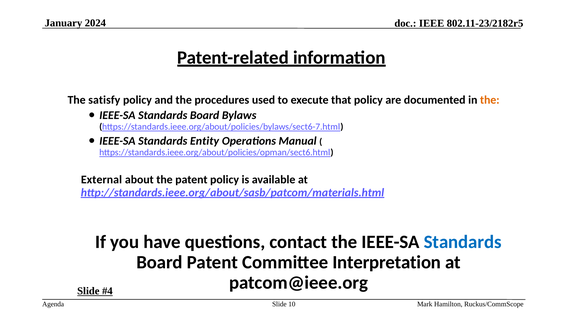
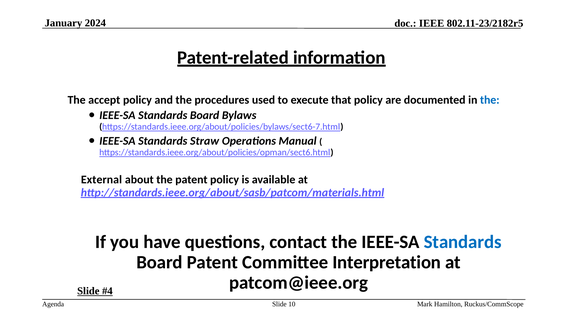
satisfy: satisfy -> accept (104, 100)
the colour: orange -> blue (490, 100)
Entity: Entity -> Straw (205, 141)
